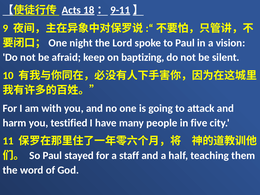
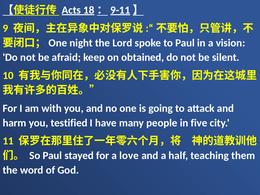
baptizing: baptizing -> obtained (143, 57)
staff: staff -> love (129, 156)
